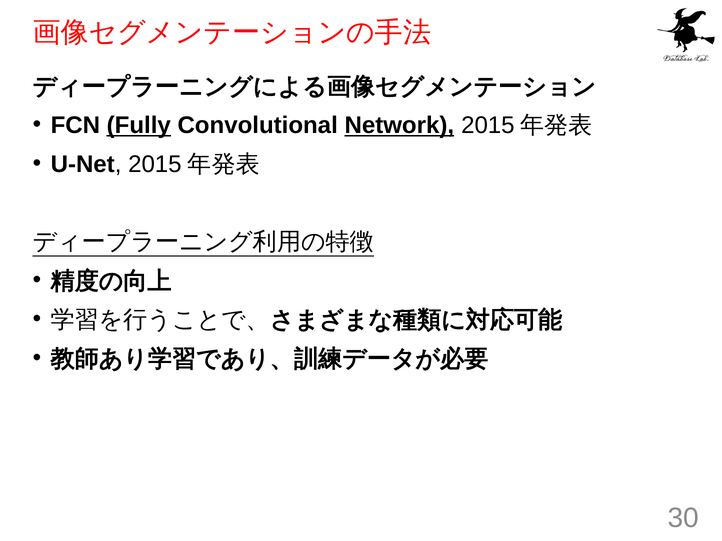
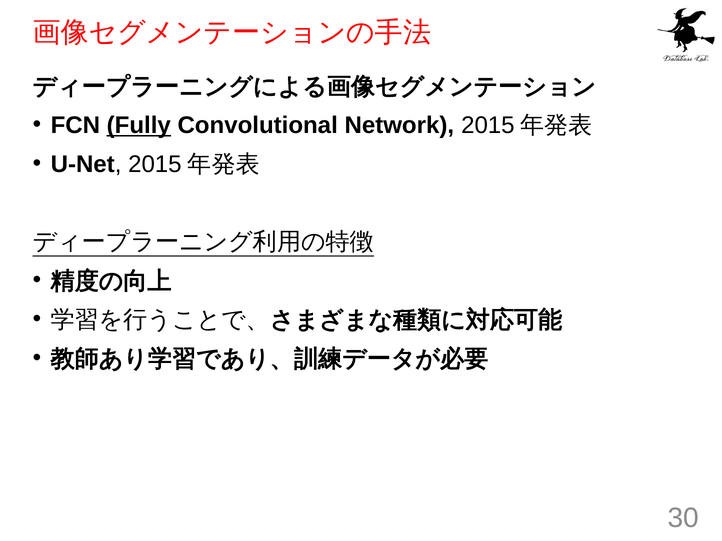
Network underline: present -> none (399, 125)
